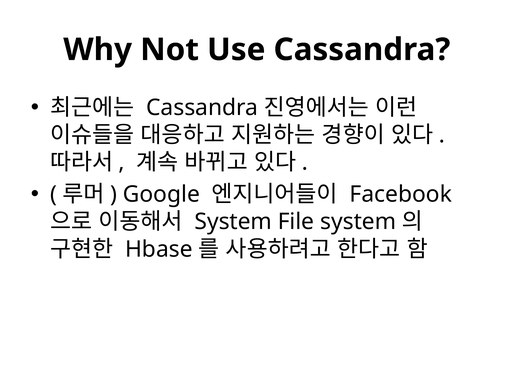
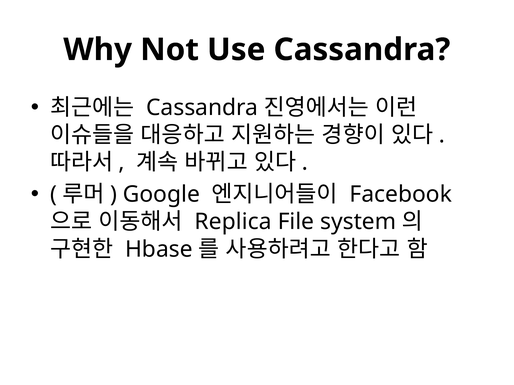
System: System -> Replica (233, 222)
